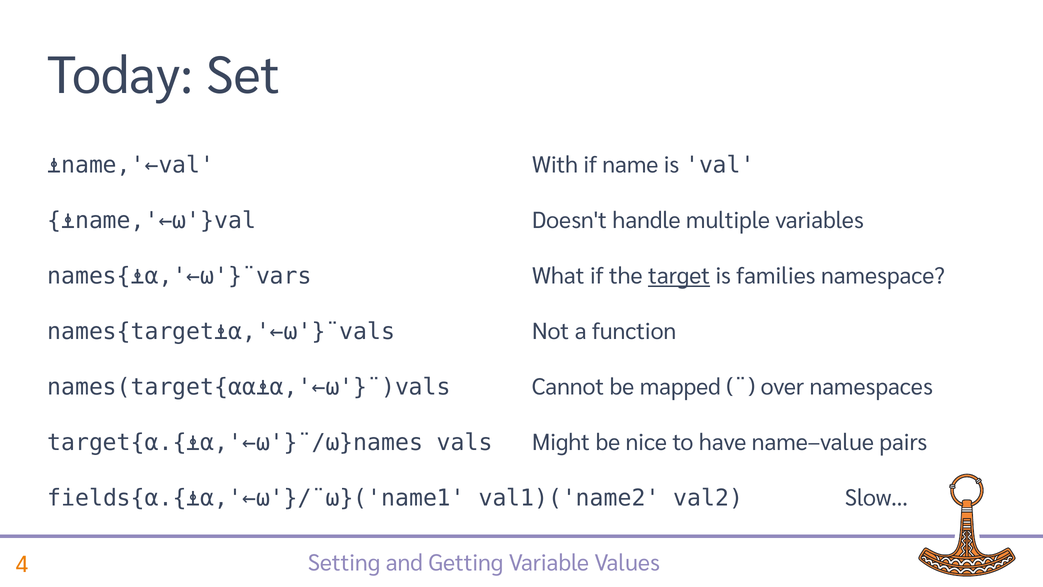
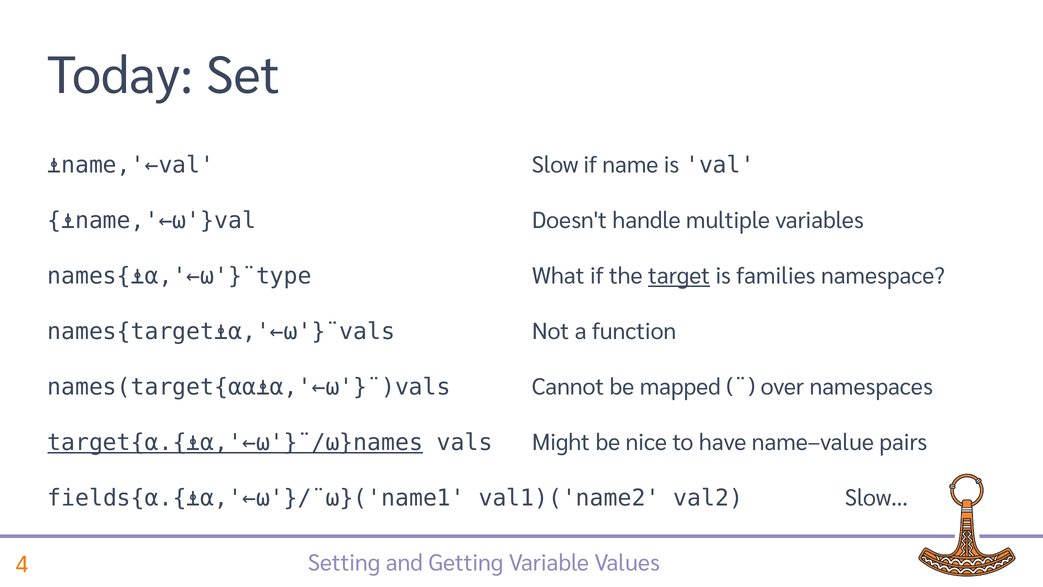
With: With -> Slow (555, 165)
names{⍎⍺,'←⍵'}¨vars: names{⍎⍺,'←⍵'}¨vars -> names{⍎⍺,'←⍵'}¨type (180, 276)
target{⍺.{⍎⍺,'←⍵'}¨/⍵}names underline: none -> present (235, 443)
